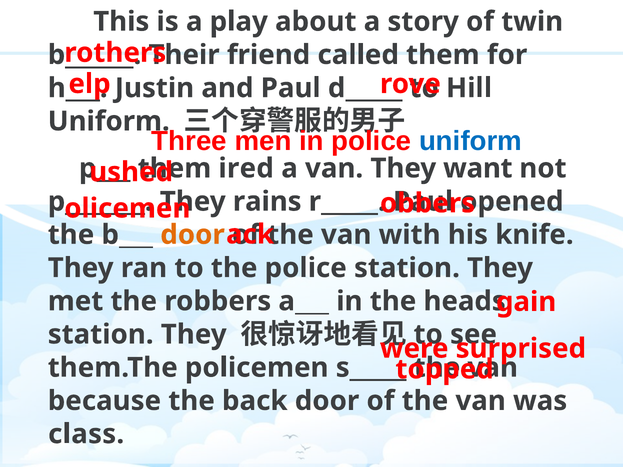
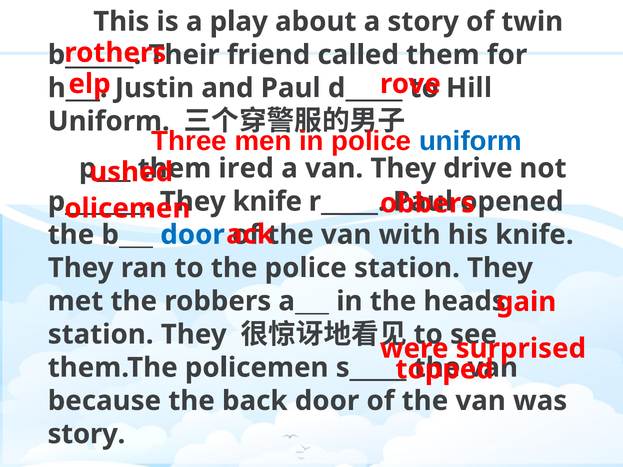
want: want -> drive (478, 168)
They rains: rains -> knife (267, 202)
door colour: orange -> blue (193, 235)
class: class -> story (86, 434)
